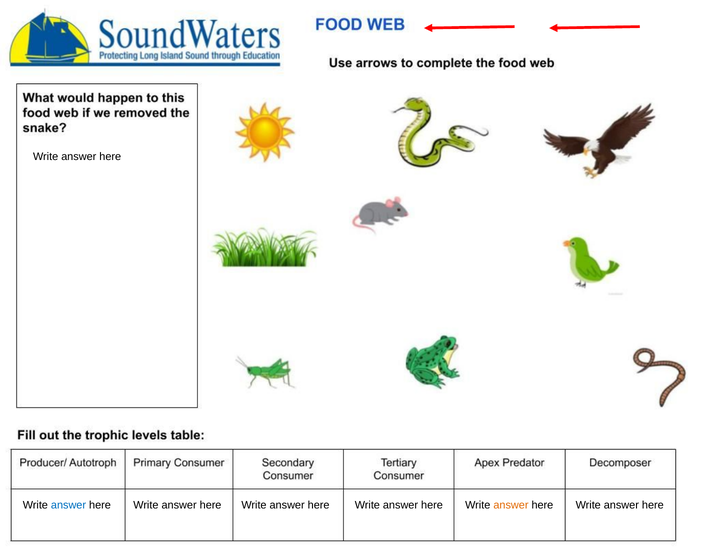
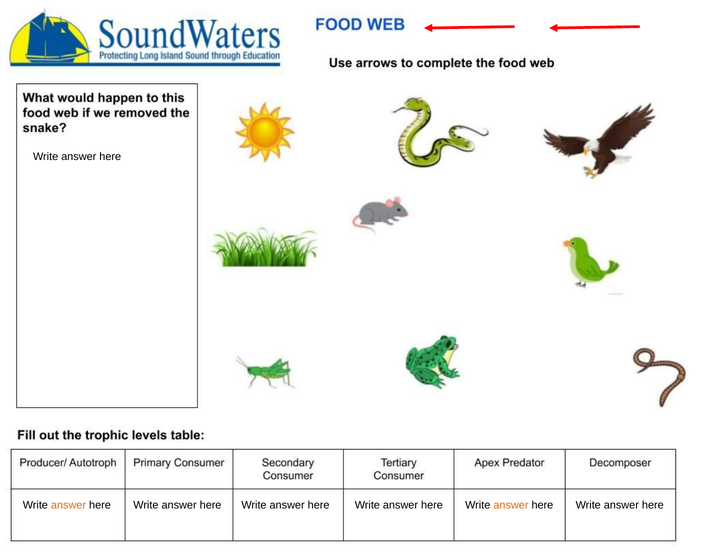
answer colour: blue -> orange (69, 505)
